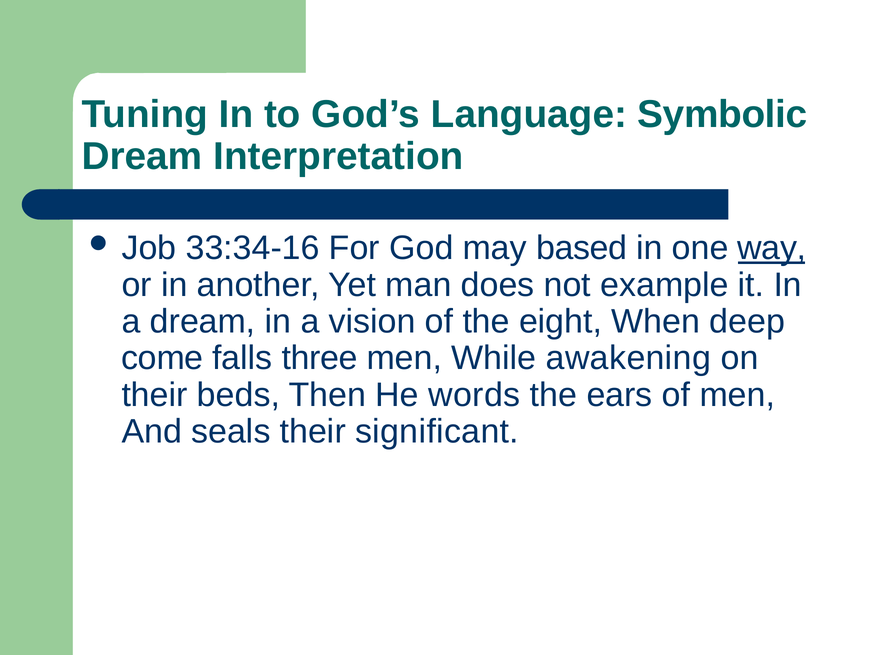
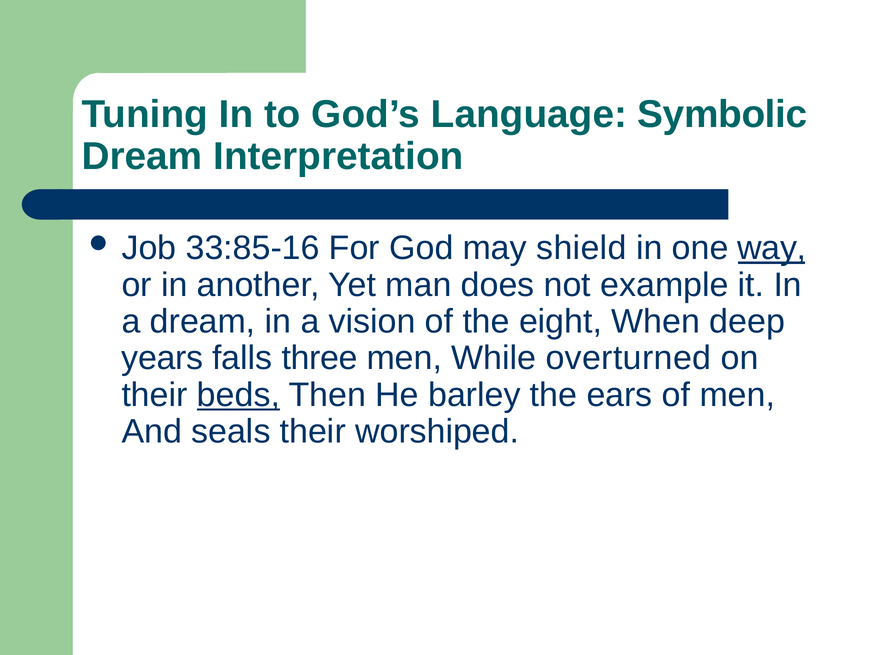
33:34-16: 33:34-16 -> 33:85-16 (253, 248)
based: based -> shield (581, 248)
come: come -> years (162, 358)
awakening: awakening -> overturned (628, 358)
beds underline: none -> present (238, 395)
words: words -> barley (474, 395)
significant: significant -> worshiped (437, 432)
